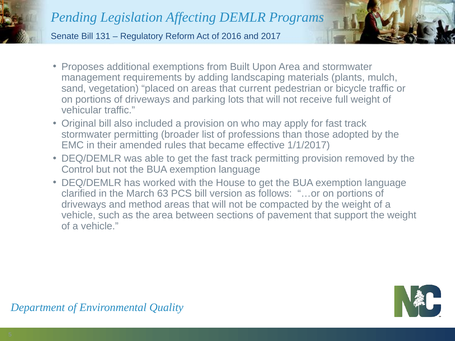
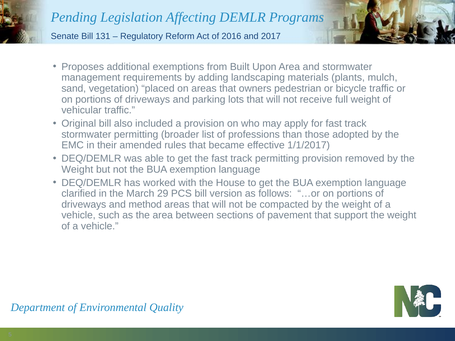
current: current -> owners (255, 89)
Control: Control -> Weight (77, 170)
63: 63 -> 29 (163, 194)
